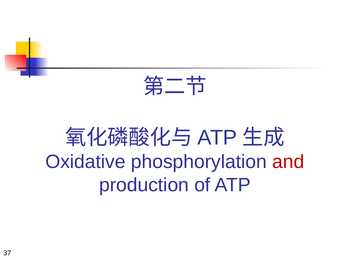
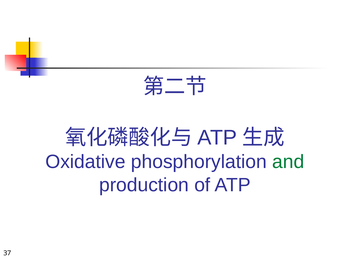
and colour: red -> green (288, 162)
